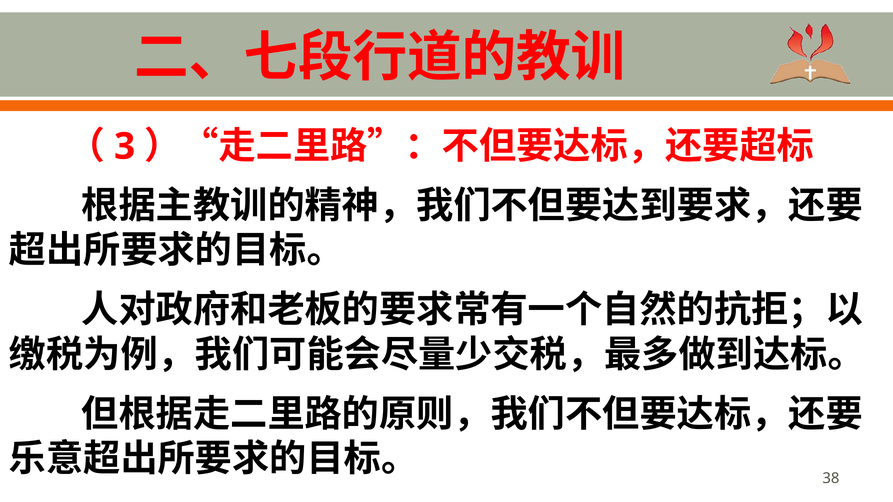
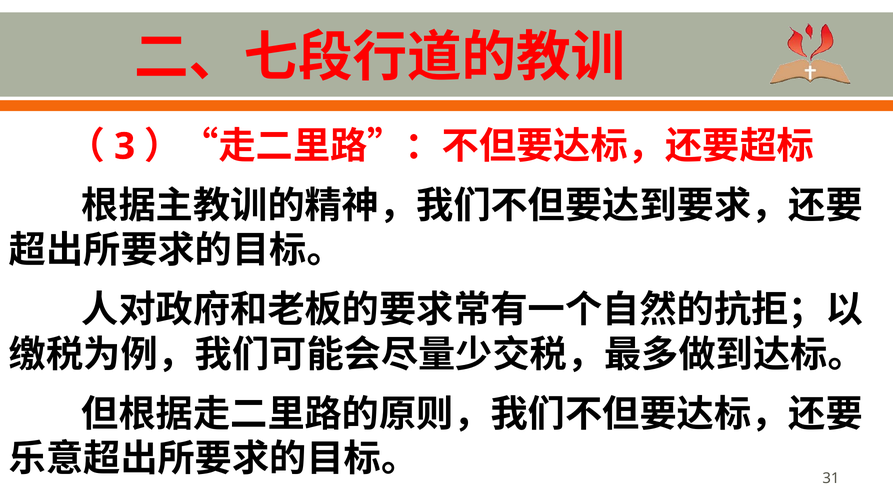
38: 38 -> 31 (831, 479)
